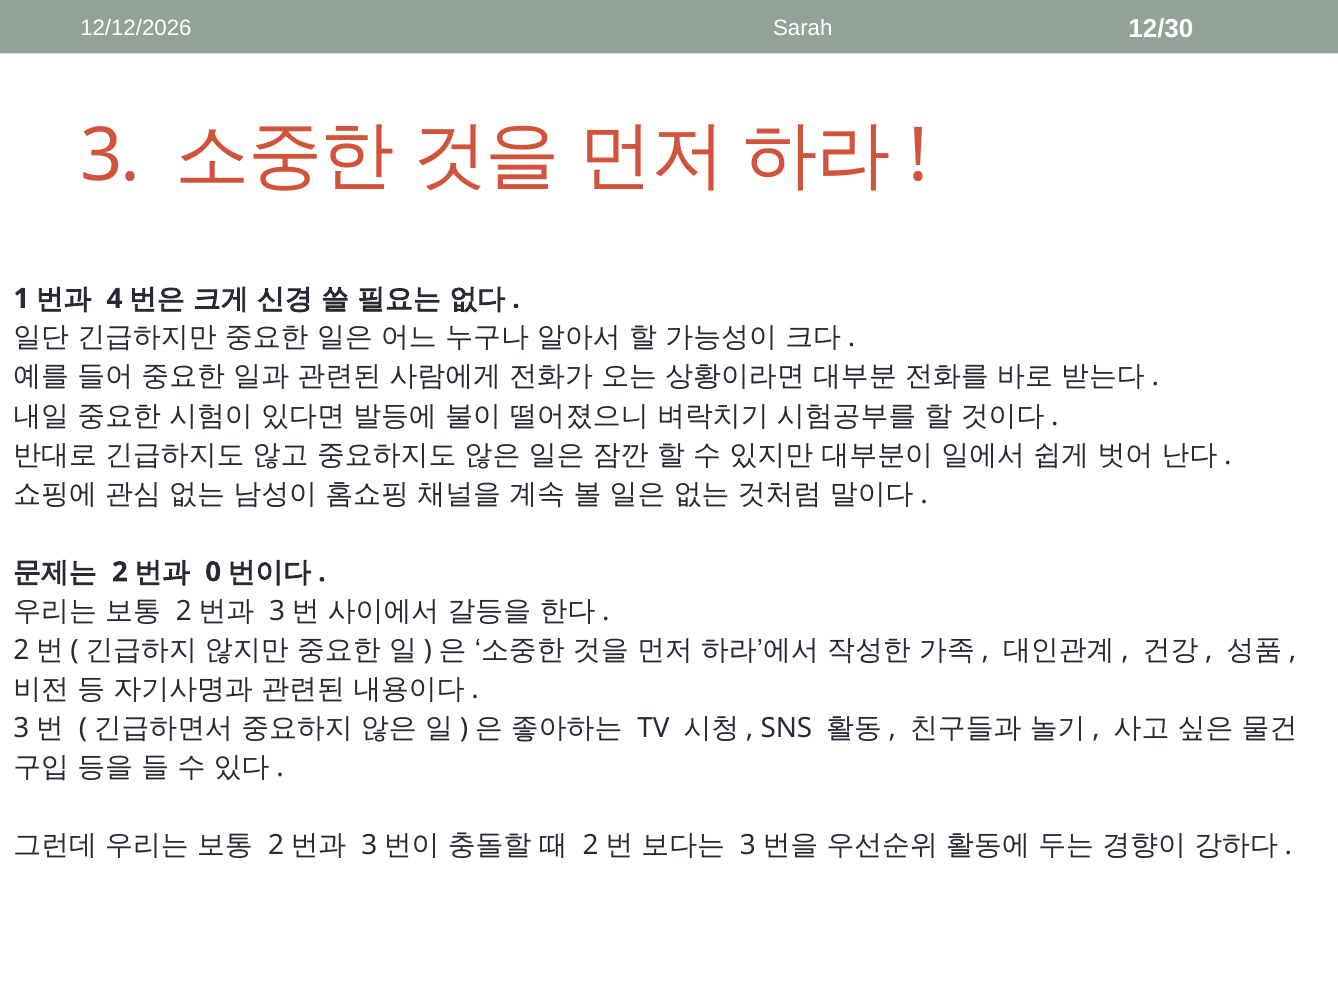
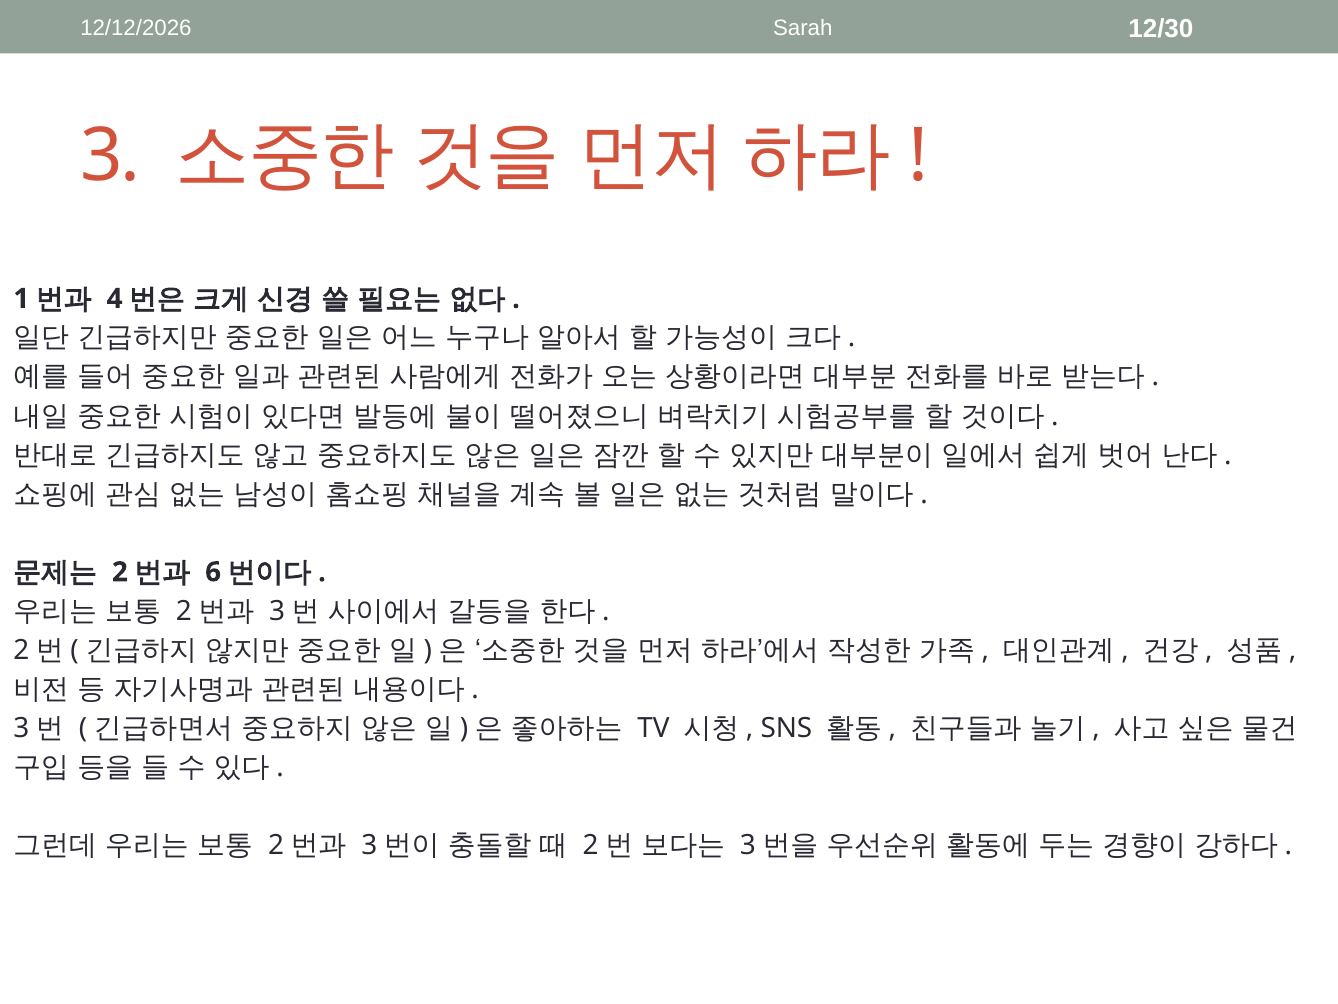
0: 0 -> 6 (213, 572)
